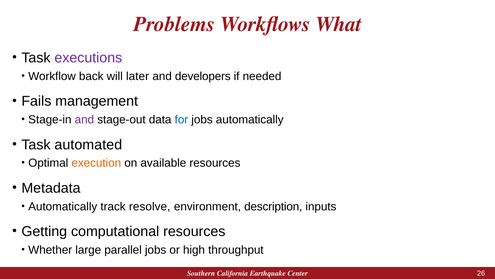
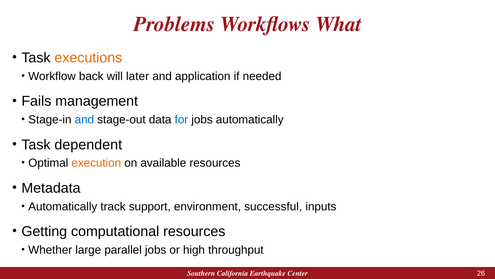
executions colour: purple -> orange (88, 58)
developers: developers -> application (203, 76)
and colour: purple -> blue (84, 119)
automated: automated -> dependent (88, 144)
resolve: resolve -> support (150, 206)
description: description -> successful (273, 206)
